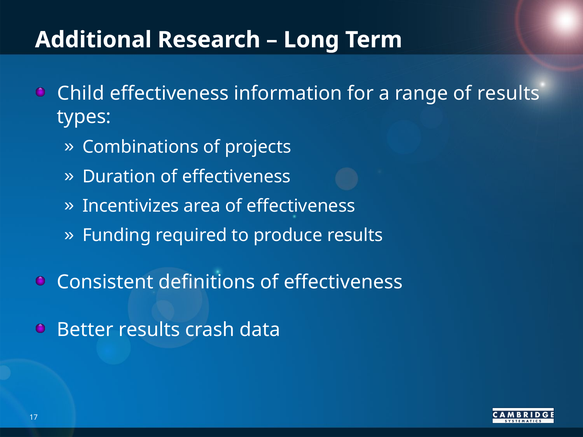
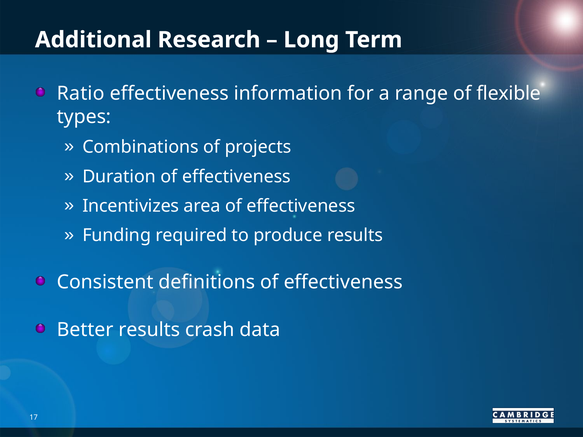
Child: Child -> Ratio (81, 94)
of results: results -> flexible (509, 94)
